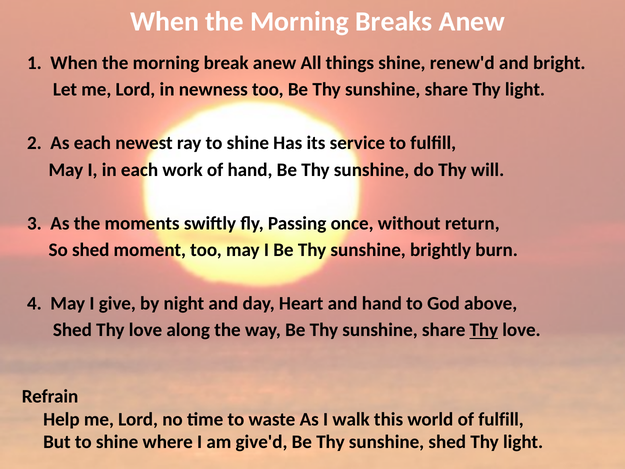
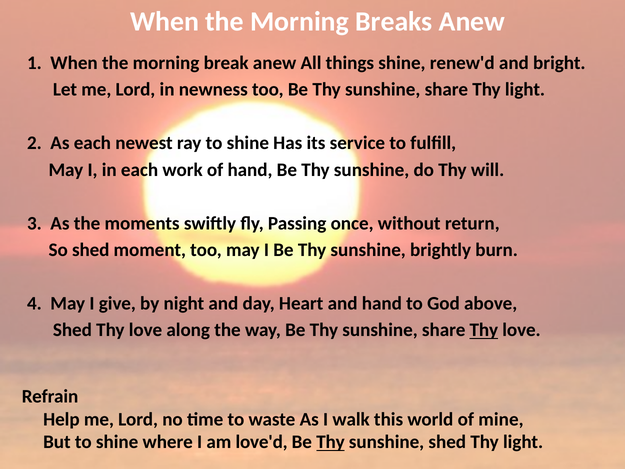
of fulfill: fulfill -> mine (501, 419)
give'd: give'd -> love'd (262, 442)
Thy underline: none -> present (330, 442)
